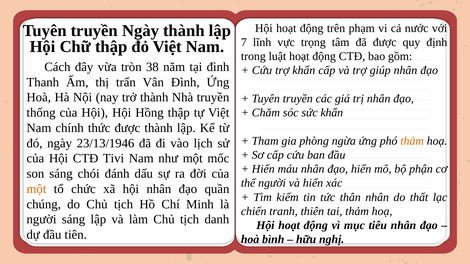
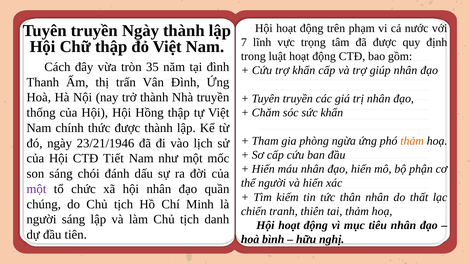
38: 38 -> 35 (152, 67)
23/13/1946: 23/13/1946 -> 23/21/1946 (106, 143)
Tivi: Tivi -> Tiết (113, 159)
một colour: orange -> purple (36, 189)
